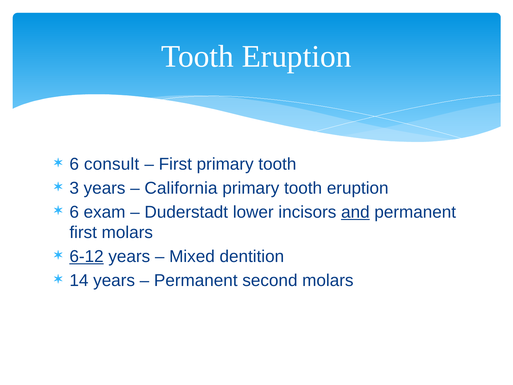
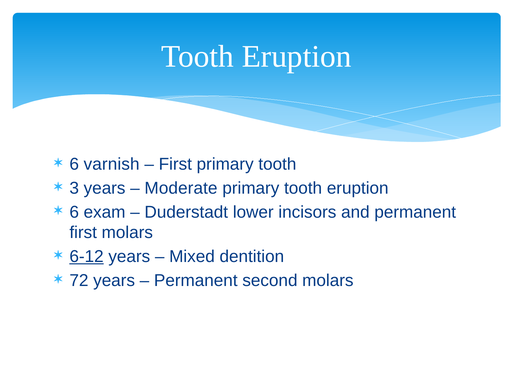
consult: consult -> varnish (112, 164)
California: California -> Moderate (181, 188)
and underline: present -> none (355, 212)
14: 14 -> 72 (79, 280)
